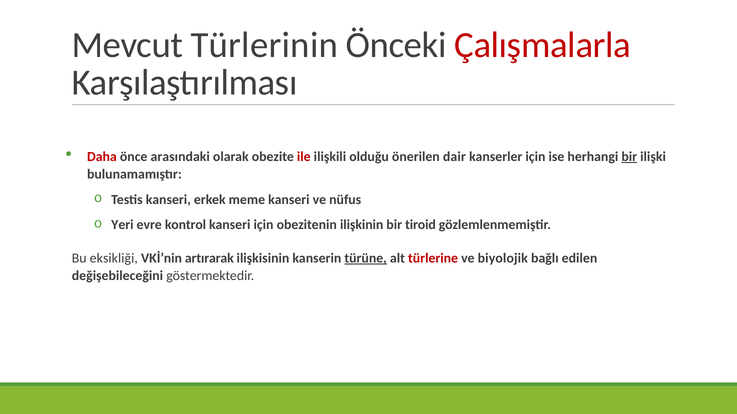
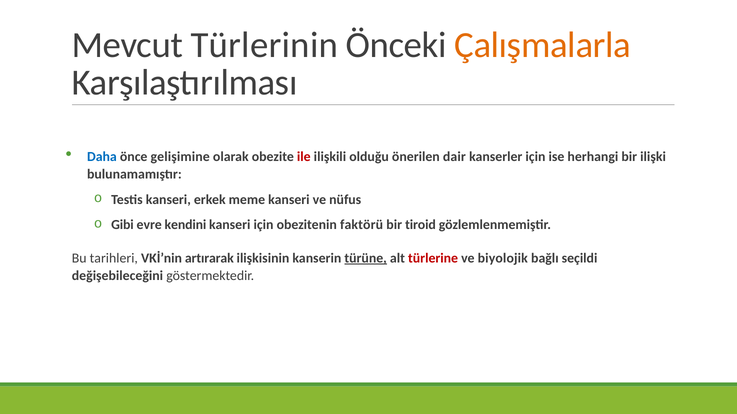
Çalışmalarla colour: red -> orange (543, 45)
Daha colour: red -> blue (102, 157)
arasındaki: arasındaki -> gelişimine (180, 157)
bir underline: present -> none (629, 157)
Yeri: Yeri -> Gibi (122, 225)
kontrol: kontrol -> kendini (185, 225)
ilişkinin: ilişkinin -> faktörü (362, 225)
eksikliği: eksikliği -> tarihleri (114, 258)
edilen: edilen -> seçildi (580, 258)
